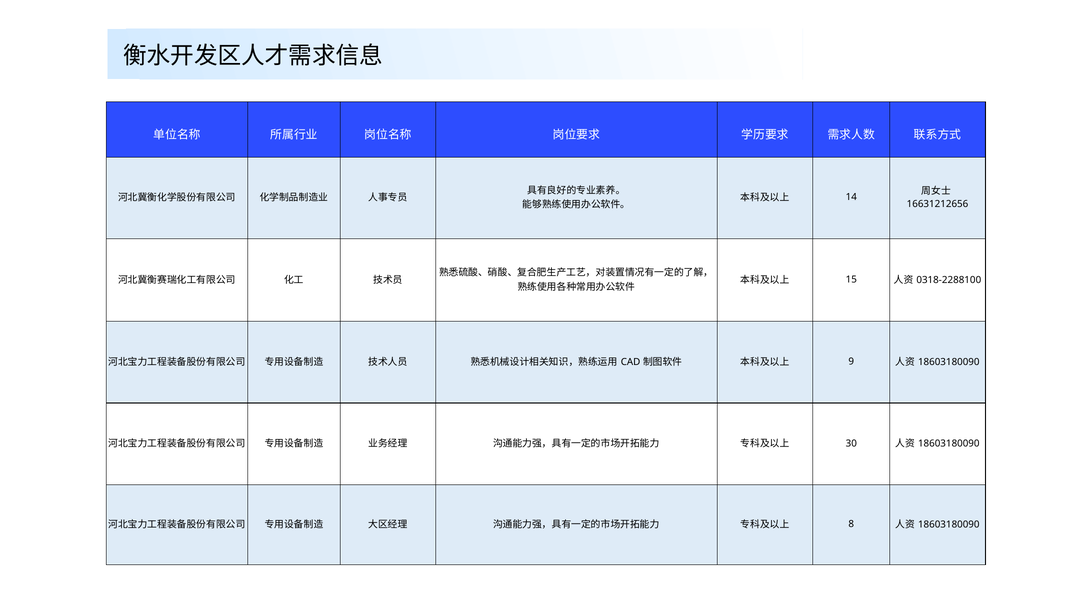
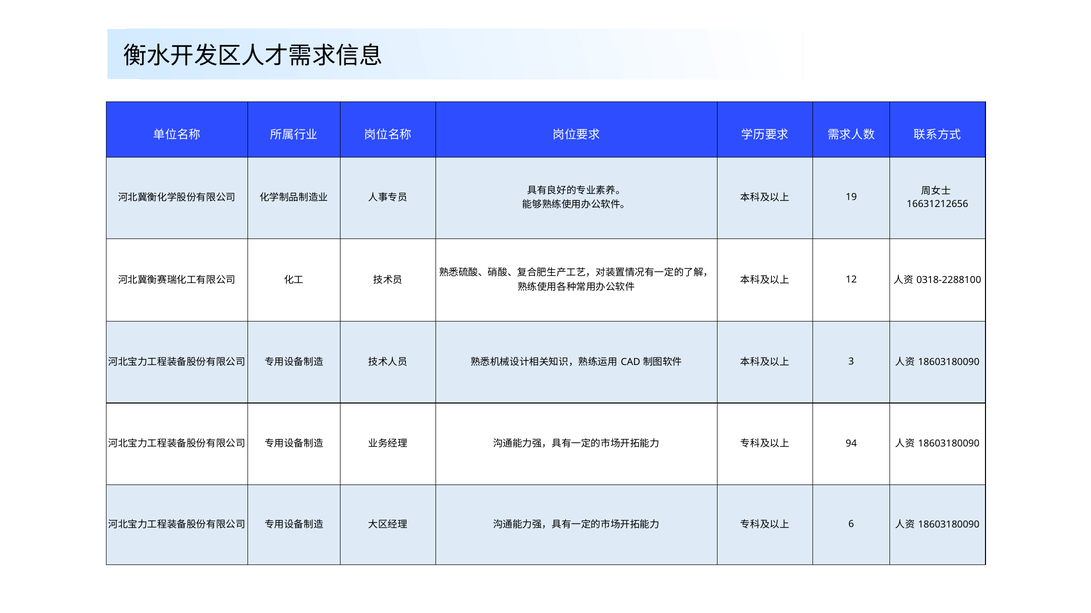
14: 14 -> 19 (851, 197)
15: 15 -> 12 (851, 280)
9: 9 -> 3 (851, 362)
30: 30 -> 94 (851, 444)
8: 8 -> 6 (851, 525)
